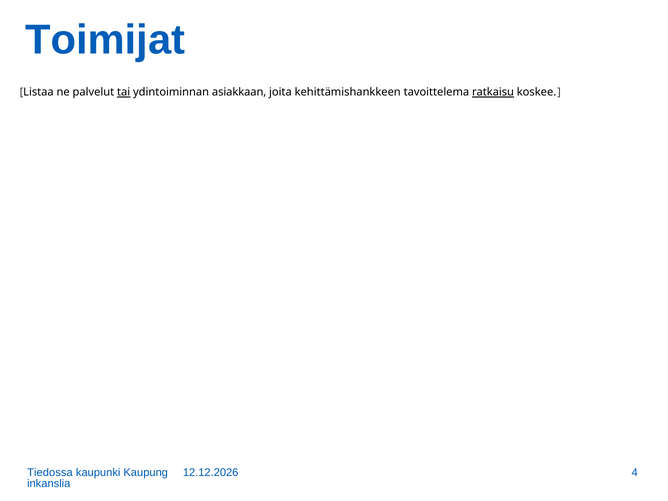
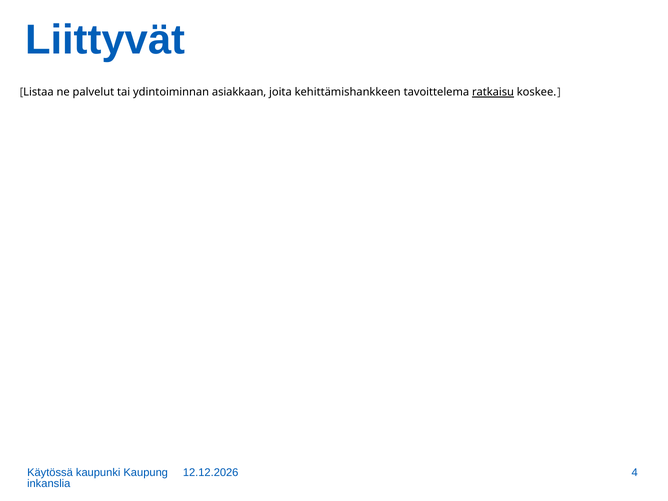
Toimijat: Toimijat -> Liittyvät (105, 40)
tai underline: present -> none (124, 92)
Tiedossa: Tiedossa -> Käytössä (50, 473)
